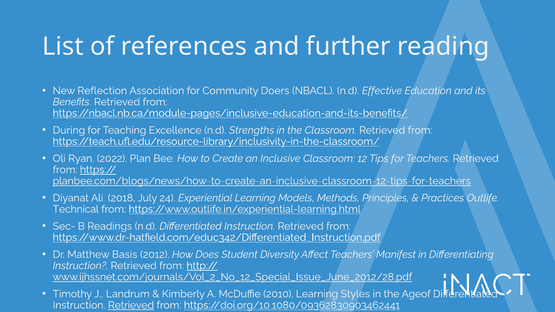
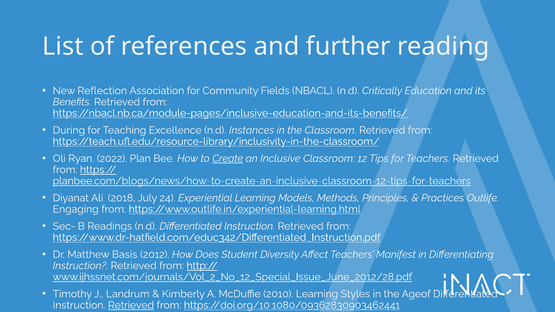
Doers: Doers -> Fields (275, 91)
Effective: Effective -> Critically (382, 91)
Strengths: Strengths -> Instances (252, 130)
Create underline: none -> present (228, 159)
Technical: Technical -> Engaging (76, 209)
